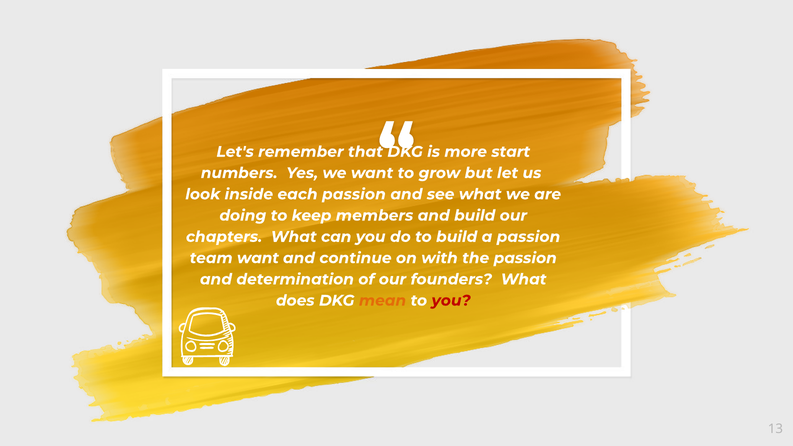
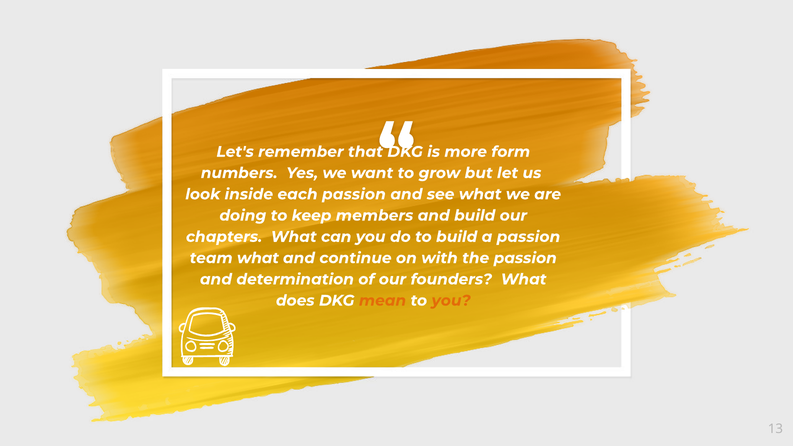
start: start -> form (511, 152)
team want: want -> what (258, 258)
you colour: red -> orange (451, 301)
